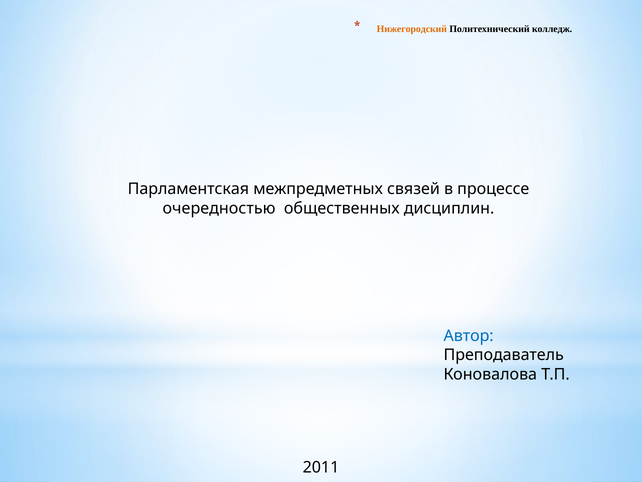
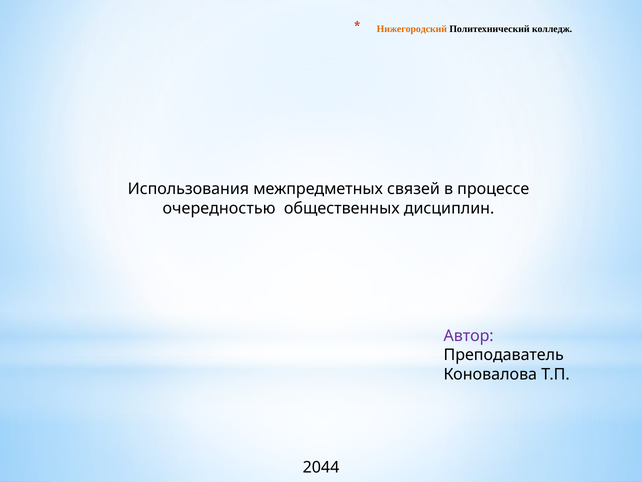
Парламентская: Парламентская -> Использования (188, 189)
Автор colour: blue -> purple (469, 336)
2011: 2011 -> 2044 (321, 467)
